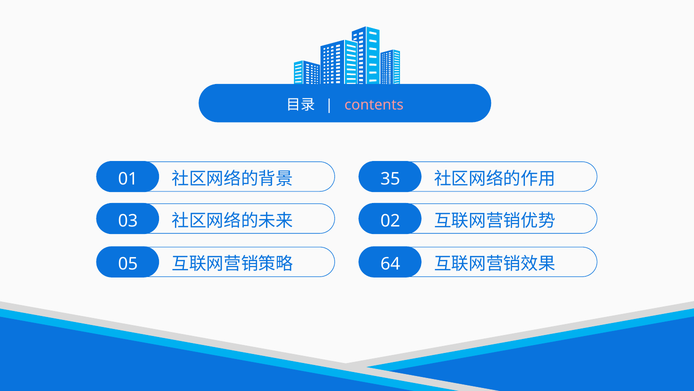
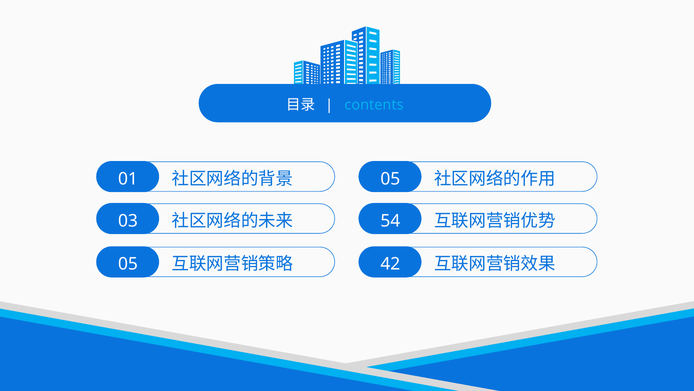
contents colour: pink -> light blue (374, 105)
35: 35 -> 05 (390, 179)
02: 02 -> 54 (390, 221)
64: 64 -> 42 (390, 264)
